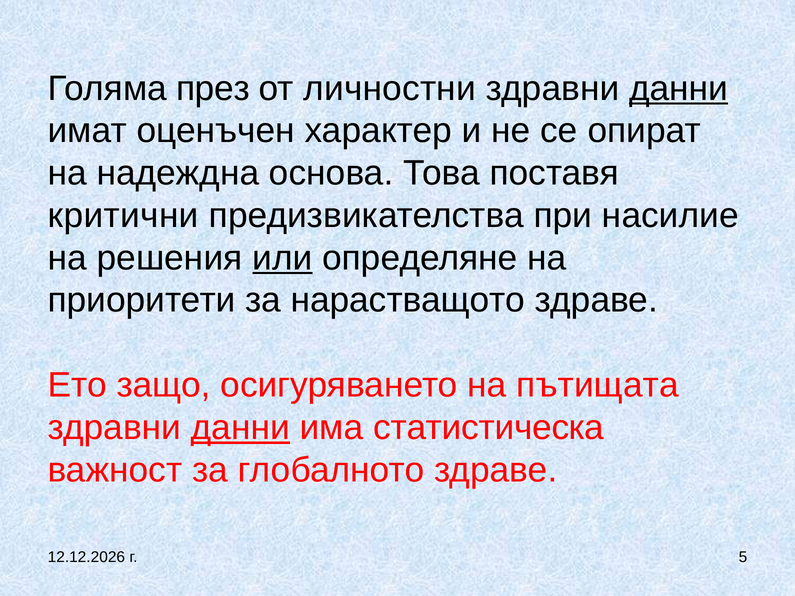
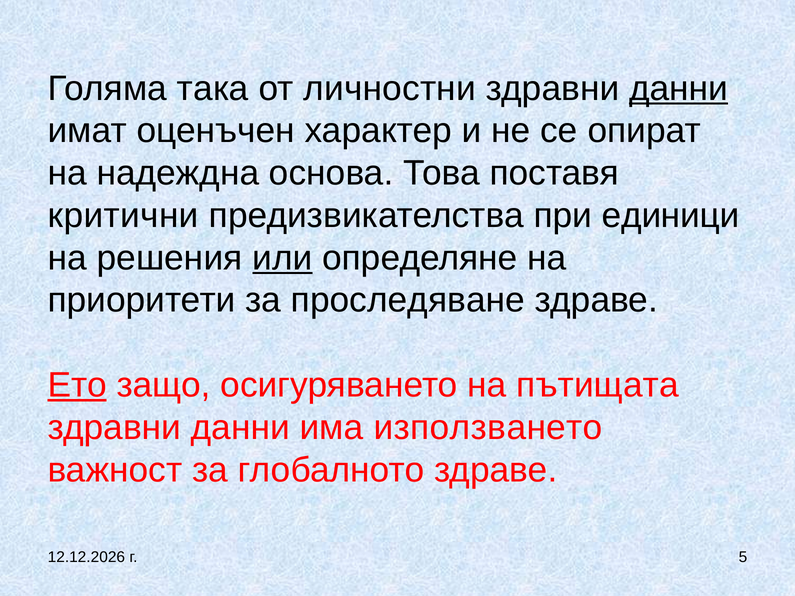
през: през -> така (213, 88)
насилие: насилие -> единици (671, 216)
нарастващото: нарастващото -> проследяване (408, 300)
Ето underline: none -> present (77, 385)
данни underline: present -> none (240, 428)
статистическа: статистическа -> използването (488, 428)
